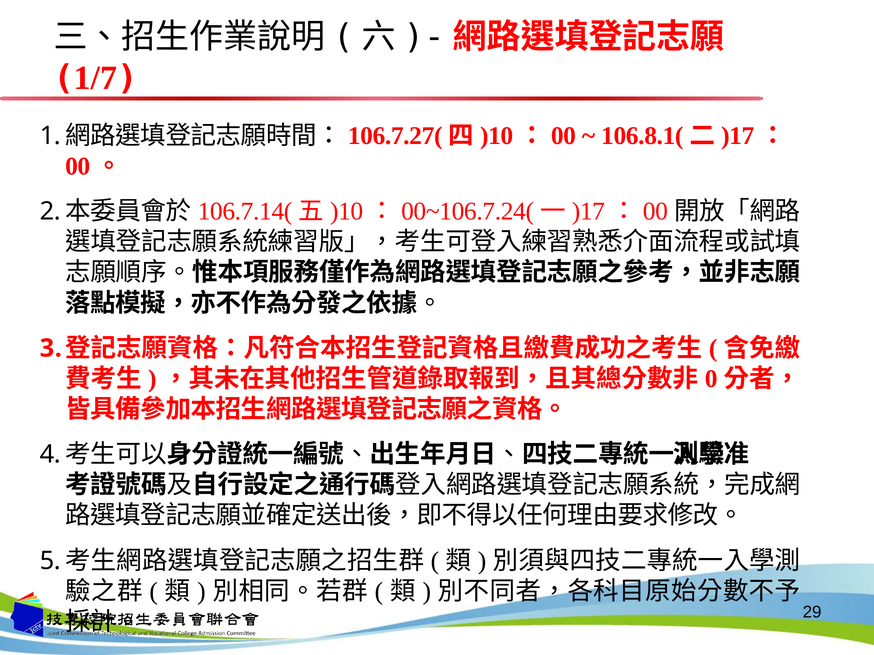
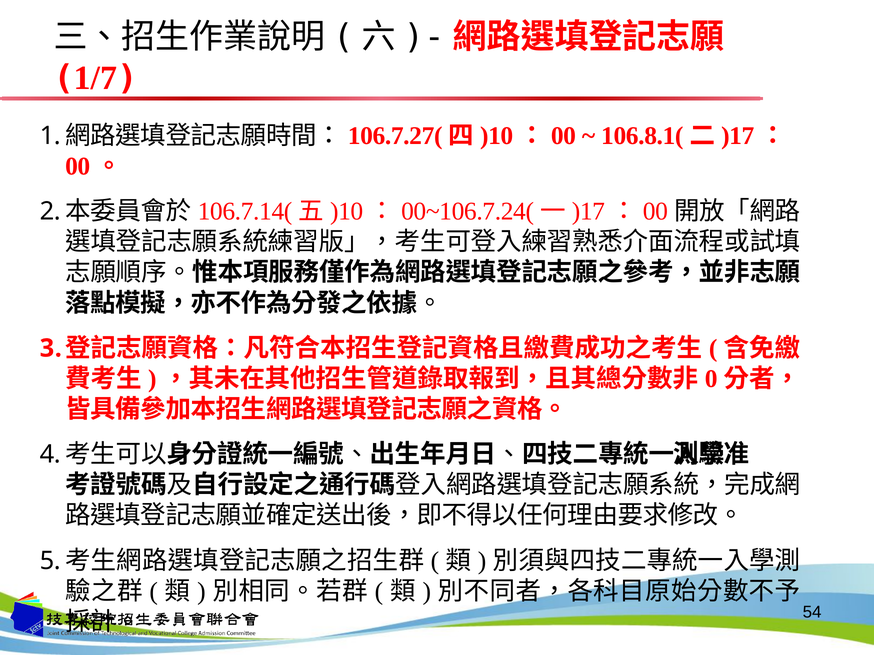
29: 29 -> 54 (812, 613)
